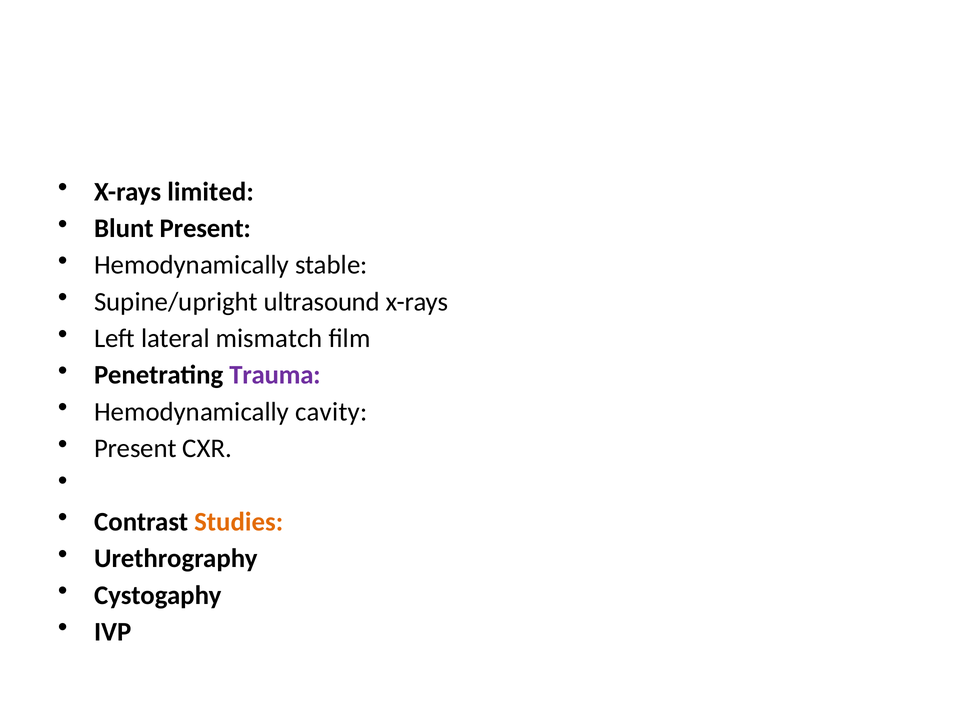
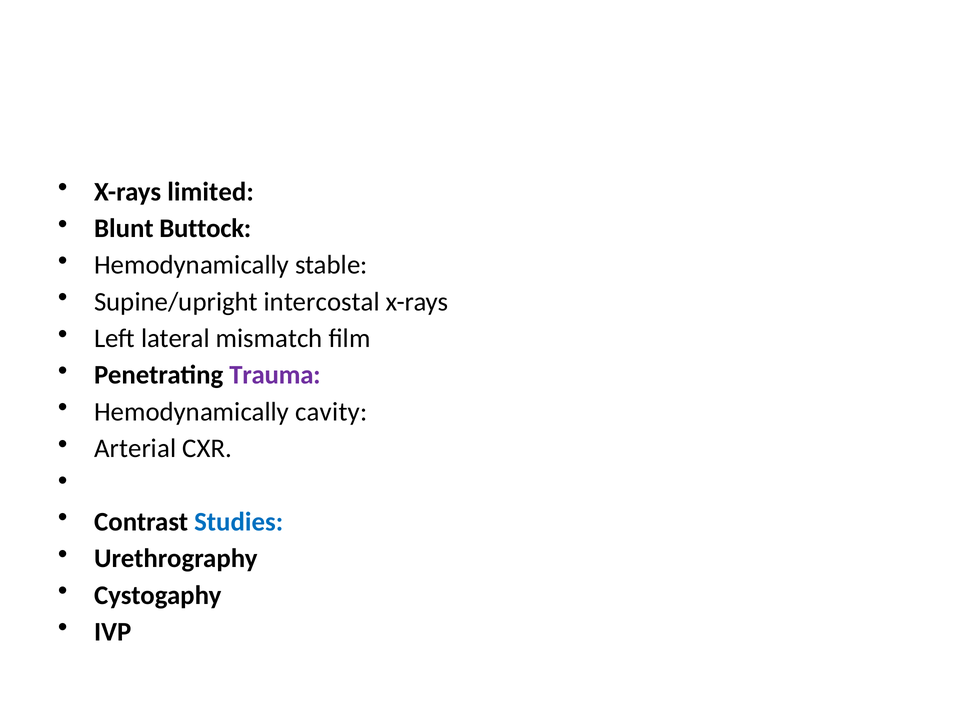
Blunt Present: Present -> Buttock (205, 228)
ultrasound: ultrasound -> intercostal (322, 302)
Present: Present -> Arterial (135, 448)
Studies colour: orange -> blue (239, 522)
